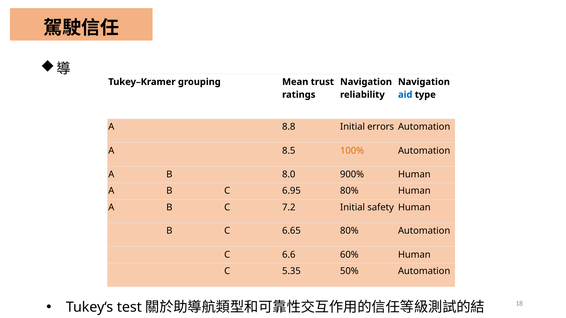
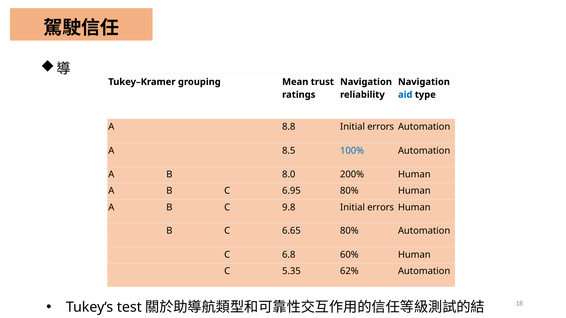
100% colour: orange -> blue (352, 151)
900%: 900% -> 200% (352, 175)
7.2: 7.2 -> 9.8 (289, 208)
safety: safety -> errors (381, 208)
6.6: 6.6 -> 6.8 (289, 255)
50%: 50% -> 62% (349, 271)
